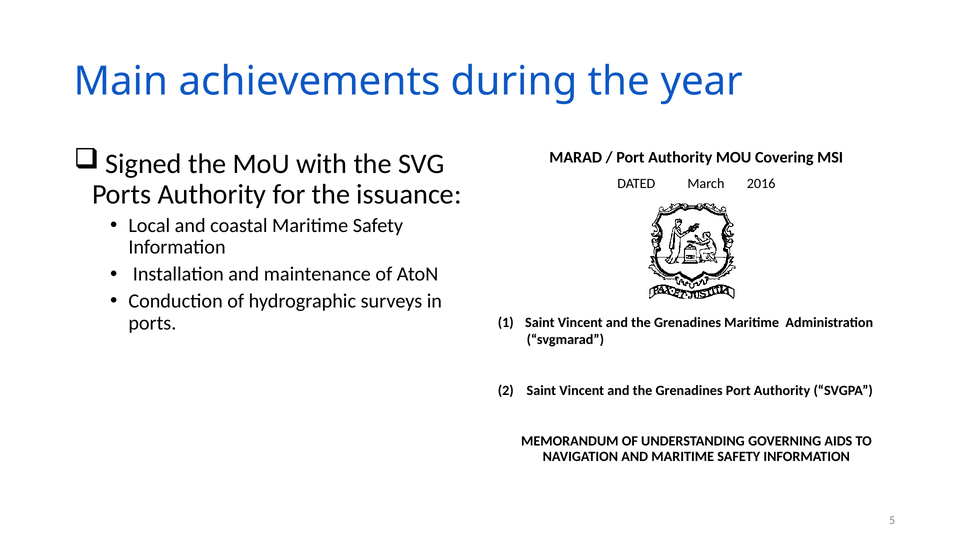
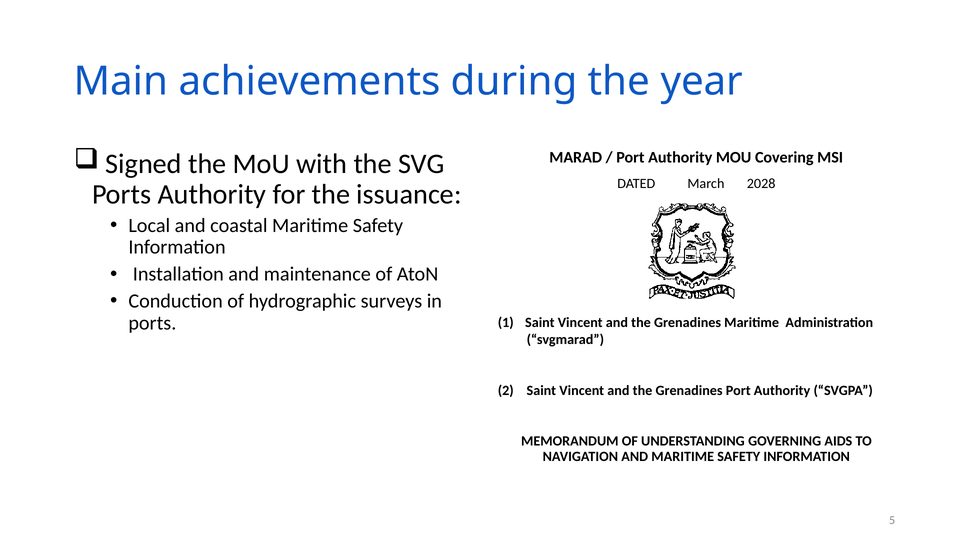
2016: 2016 -> 2028 (761, 184)
